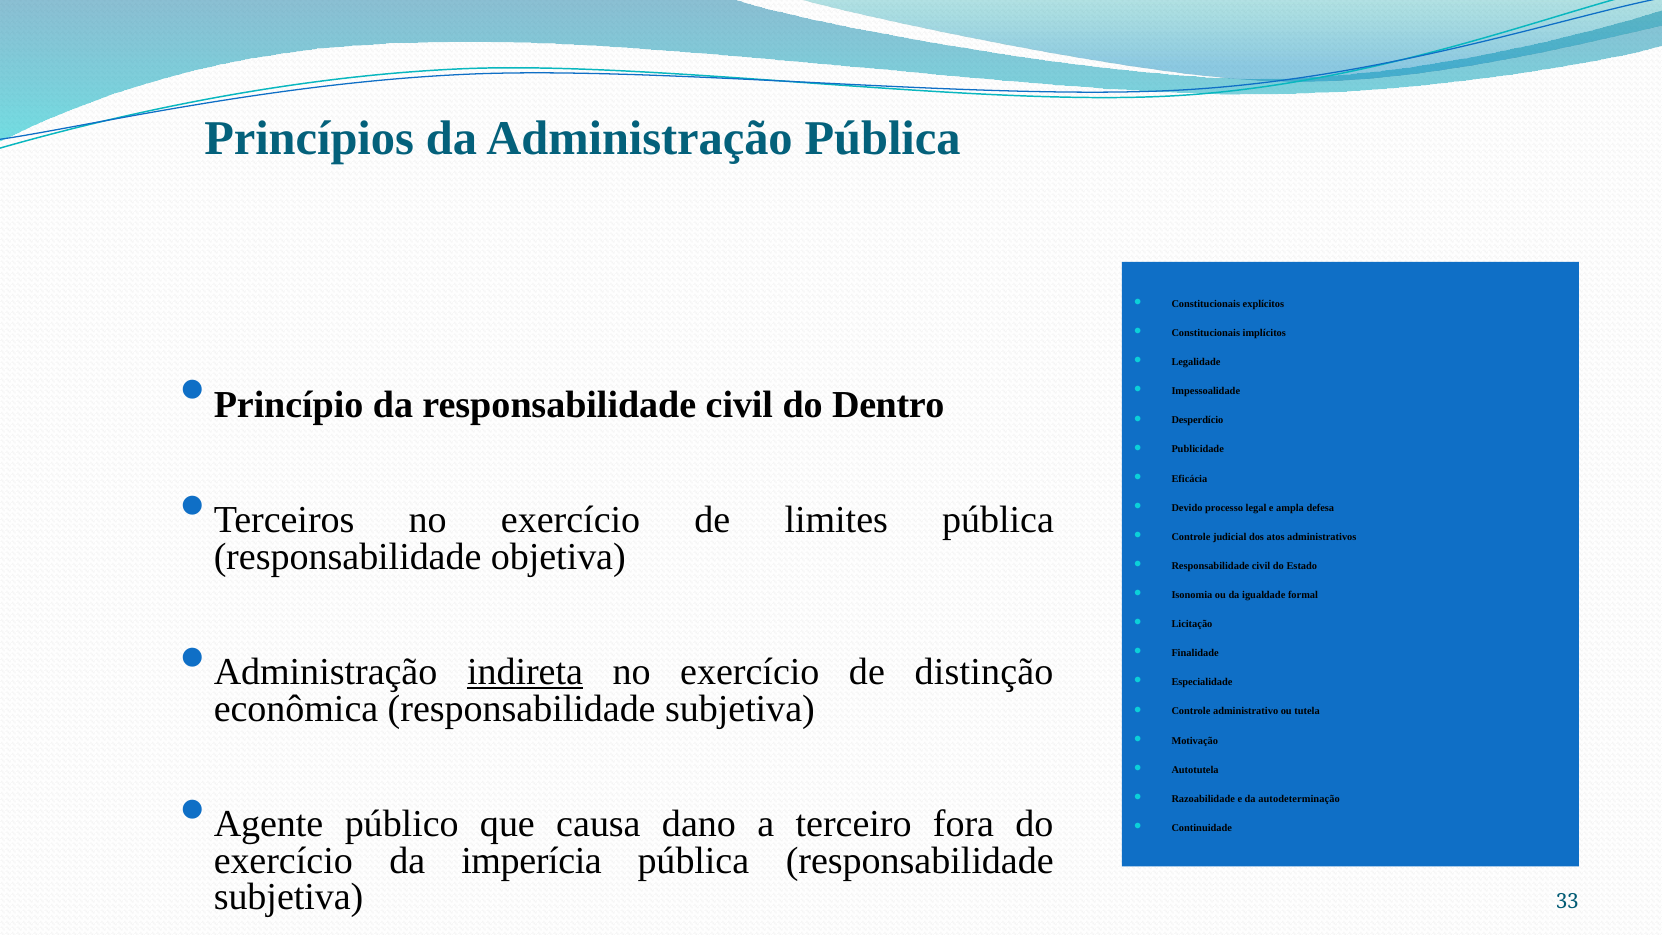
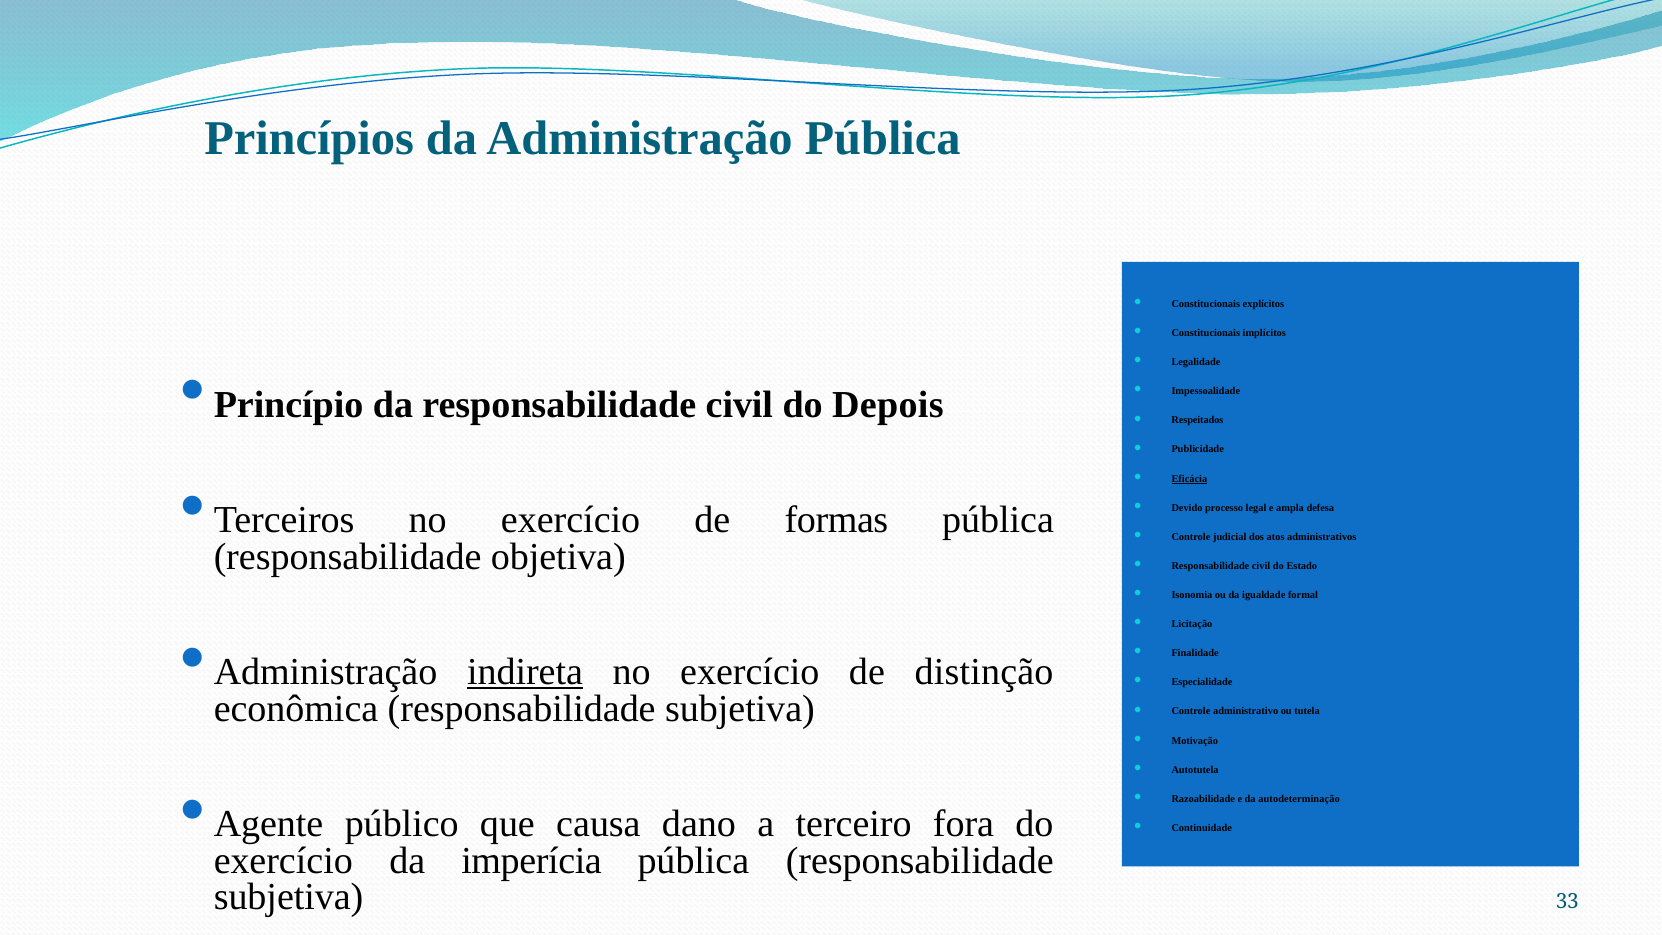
Dentro: Dentro -> Depois (888, 404)
Desperdício: Desperdício -> Respeitados (1197, 420)
Eficácia underline: none -> present (1189, 479)
limites: limites -> formas (836, 520)
